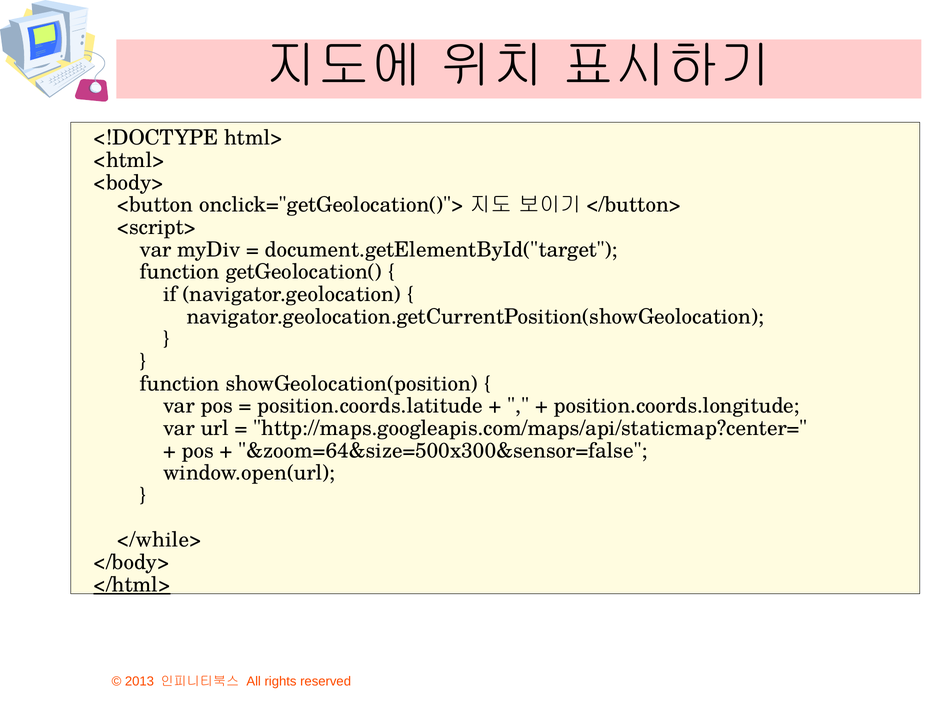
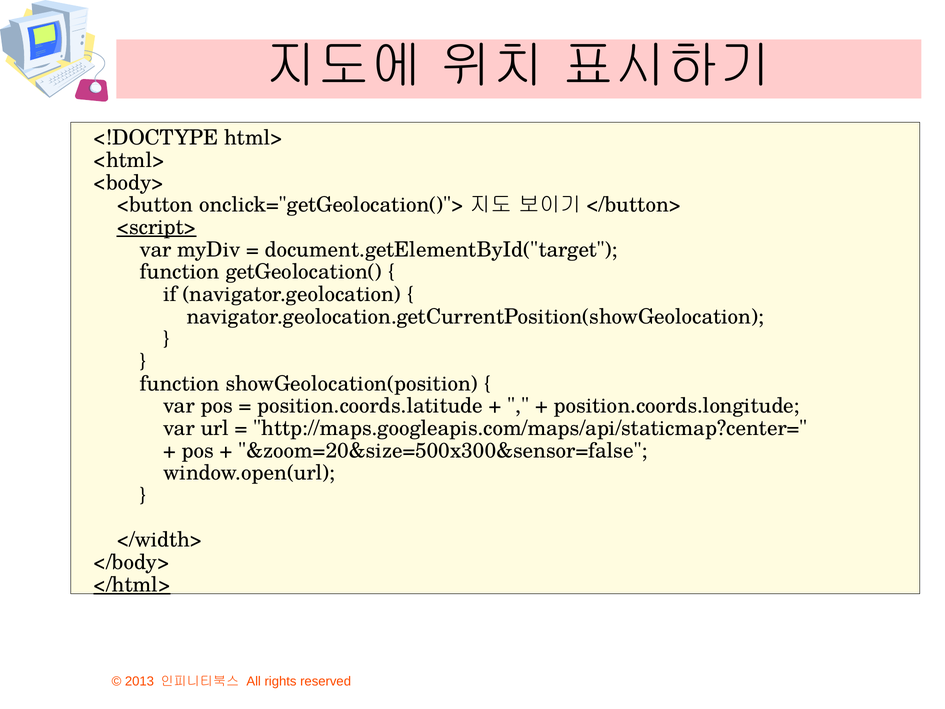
<script> underline: none -> present (157, 227)
&zoom=64&size=500x300&sensor=false: &zoom=64&size=500x300&sensor=false -> &zoom=20&size=500x300&sensor=false (443, 450)
</while>: </while> -> </width> (160, 540)
